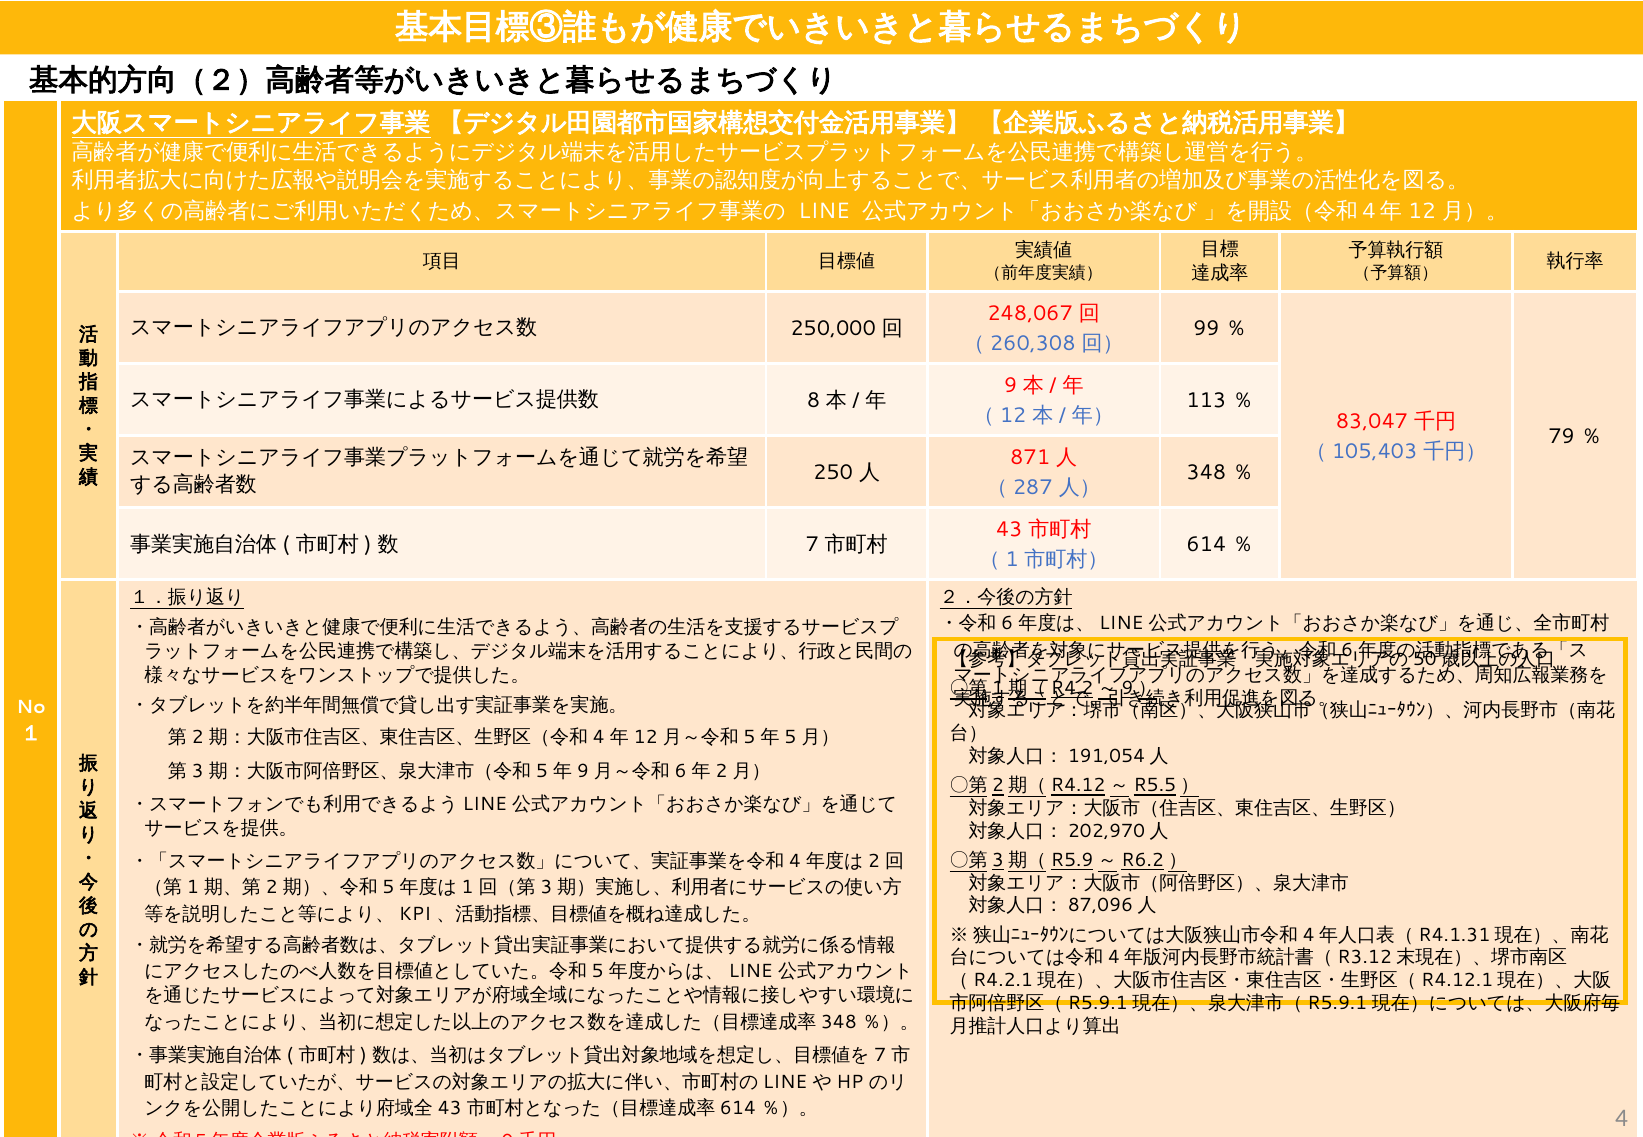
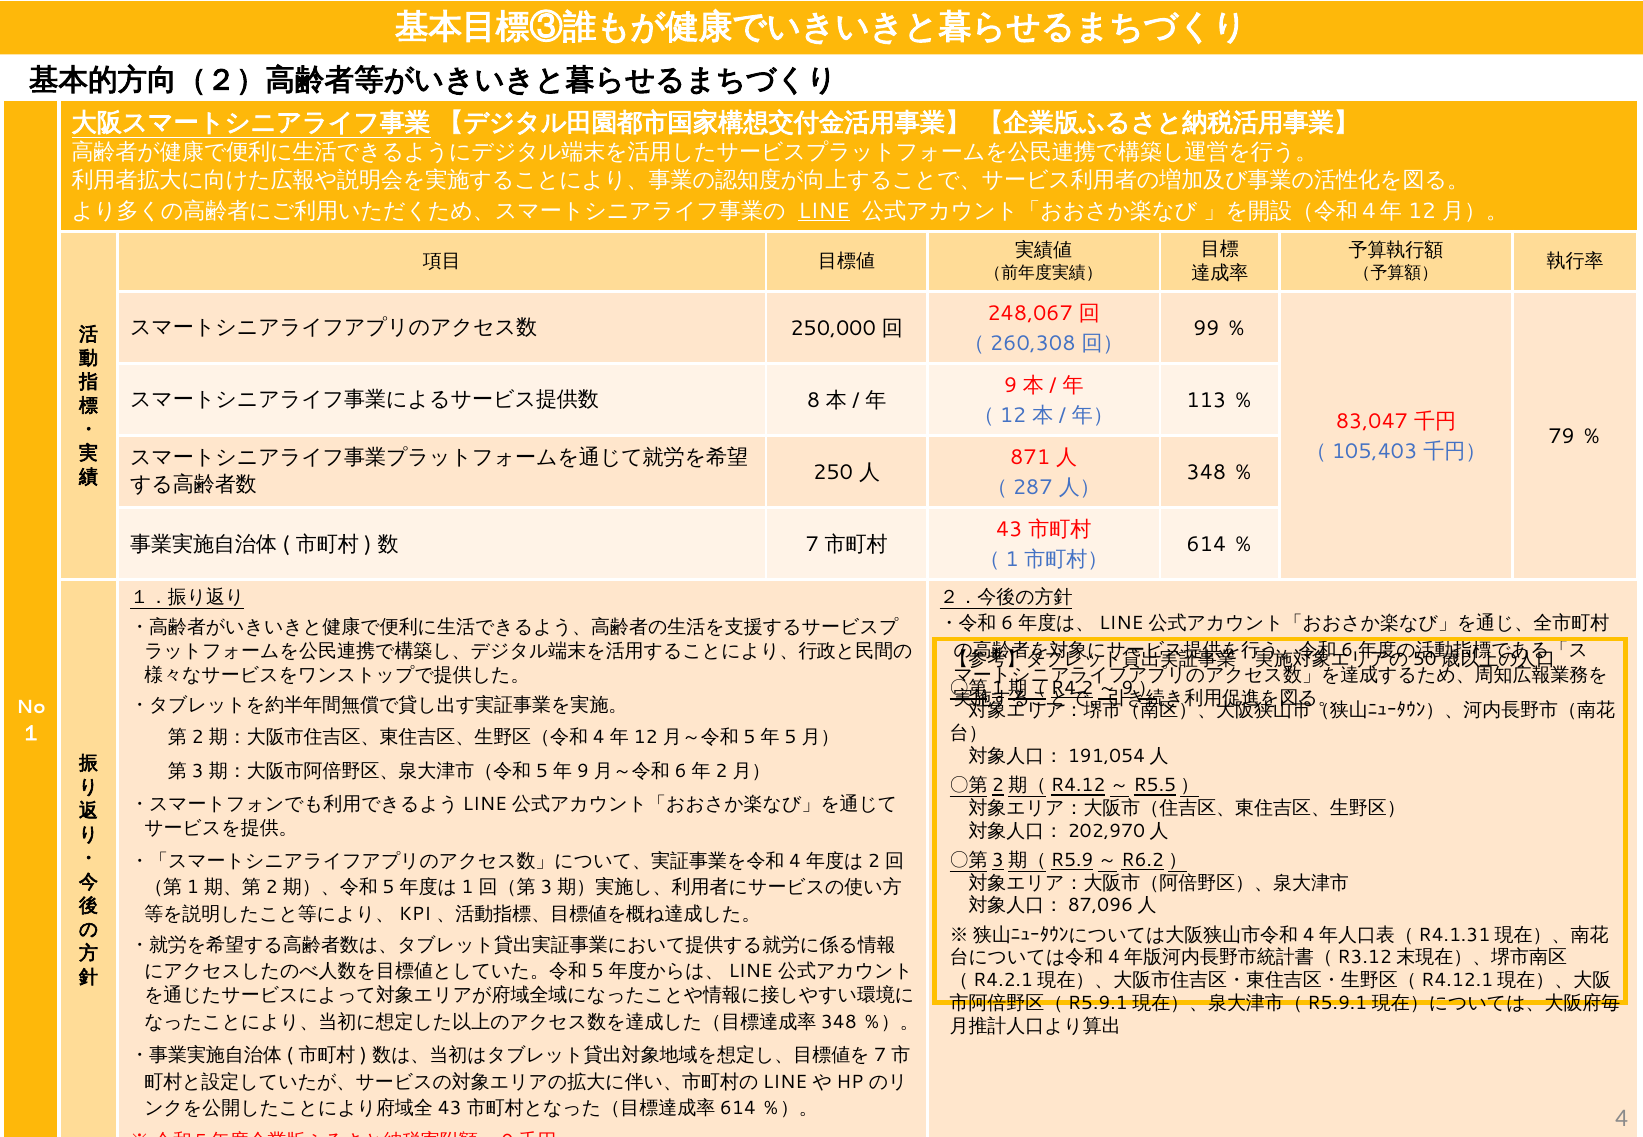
LINE underline: none -> present (824, 211)
